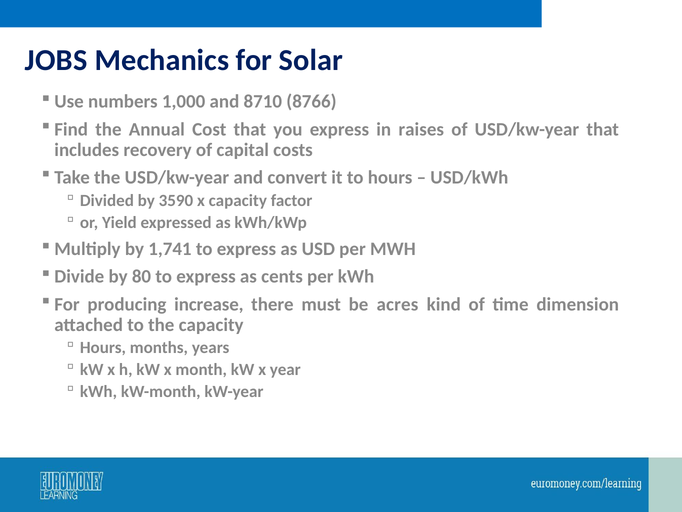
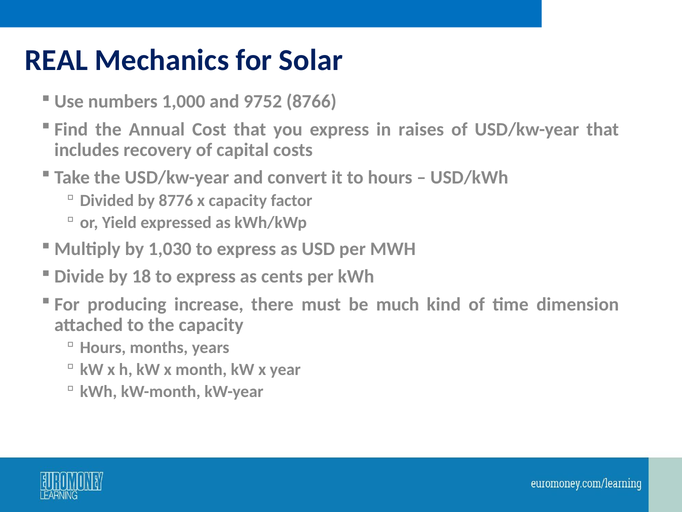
JOBS: JOBS -> REAL (56, 60)
8710: 8710 -> 9752 (263, 102)
3590: 3590 -> 8776 (176, 200)
1,741: 1,741 -> 1,030 (170, 249)
80: 80 -> 18 (142, 276)
acres: acres -> much (398, 304)
